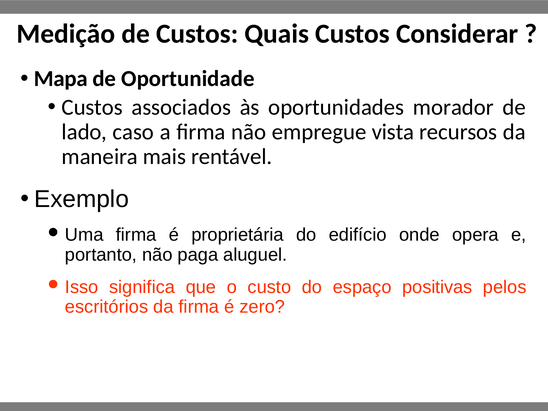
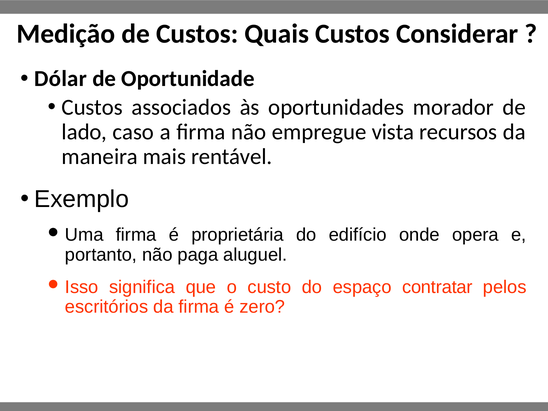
Mapa: Mapa -> Dólar (61, 79)
positivas: positivas -> contratar (437, 287)
